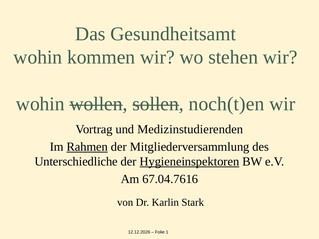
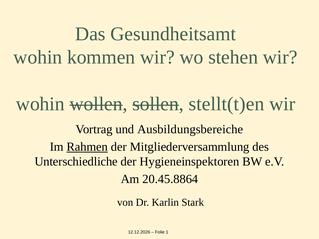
noch(t)en: noch(t)en -> stellt(t)en (226, 104)
Medizinstudierenden: Medizinstudierenden -> Ausbildungsbereiche (190, 130)
Hygieneinspektoren underline: present -> none (189, 162)
67.04.7616: 67.04.7616 -> 20.45.8864 (170, 179)
